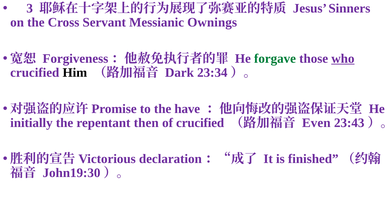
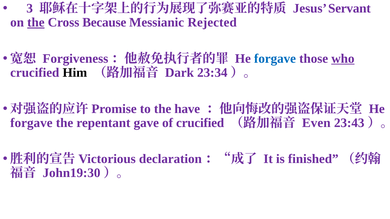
Sinners: Sinners -> Servant (349, 8)
the underline: none -> present (36, 22)
Servant: Servant -> Because (104, 22)
Ownings: Ownings -> Rejected (212, 22)
forgave colour: green -> blue (275, 59)
initially: initially -> forgave (31, 123)
then: then -> gave (146, 123)
